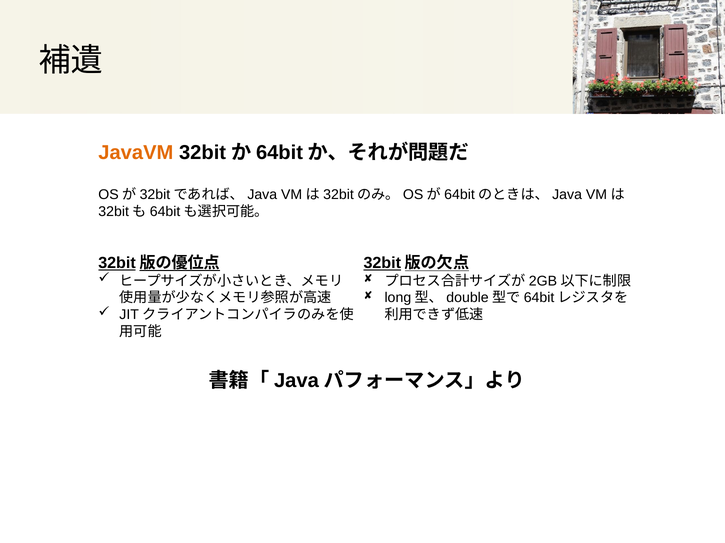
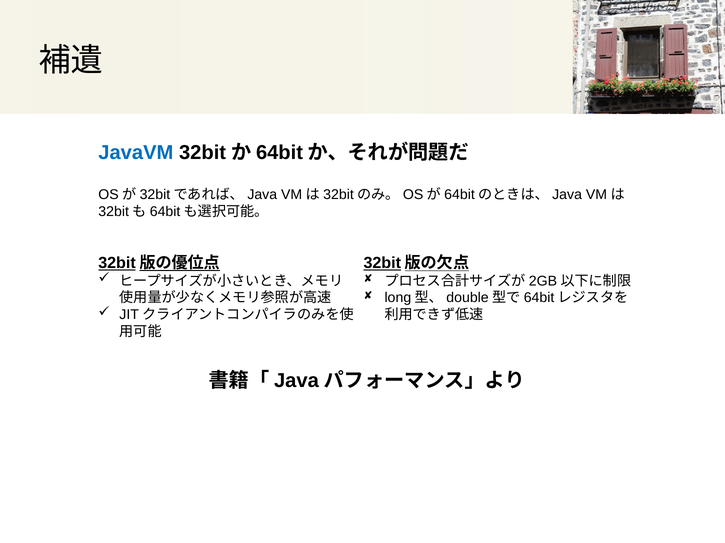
JavaVM colour: orange -> blue (136, 153)
